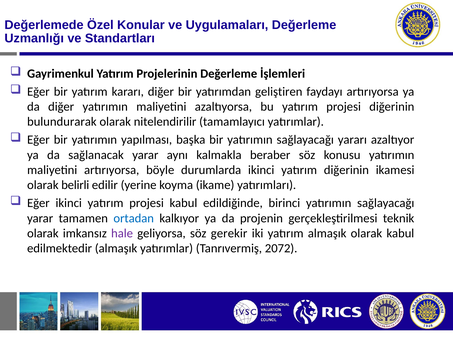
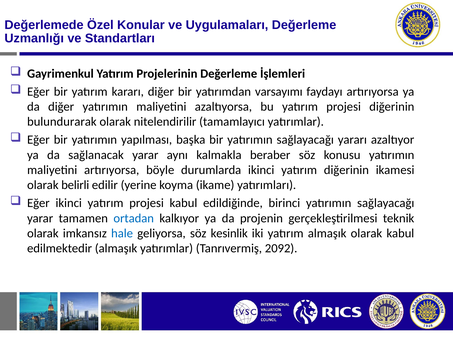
geliştiren: geliştiren -> varsayımı (279, 92)
hale colour: purple -> blue (122, 233)
gerekir: gerekir -> kesinlik (229, 233)
2072: 2072 -> 2092 (281, 248)
